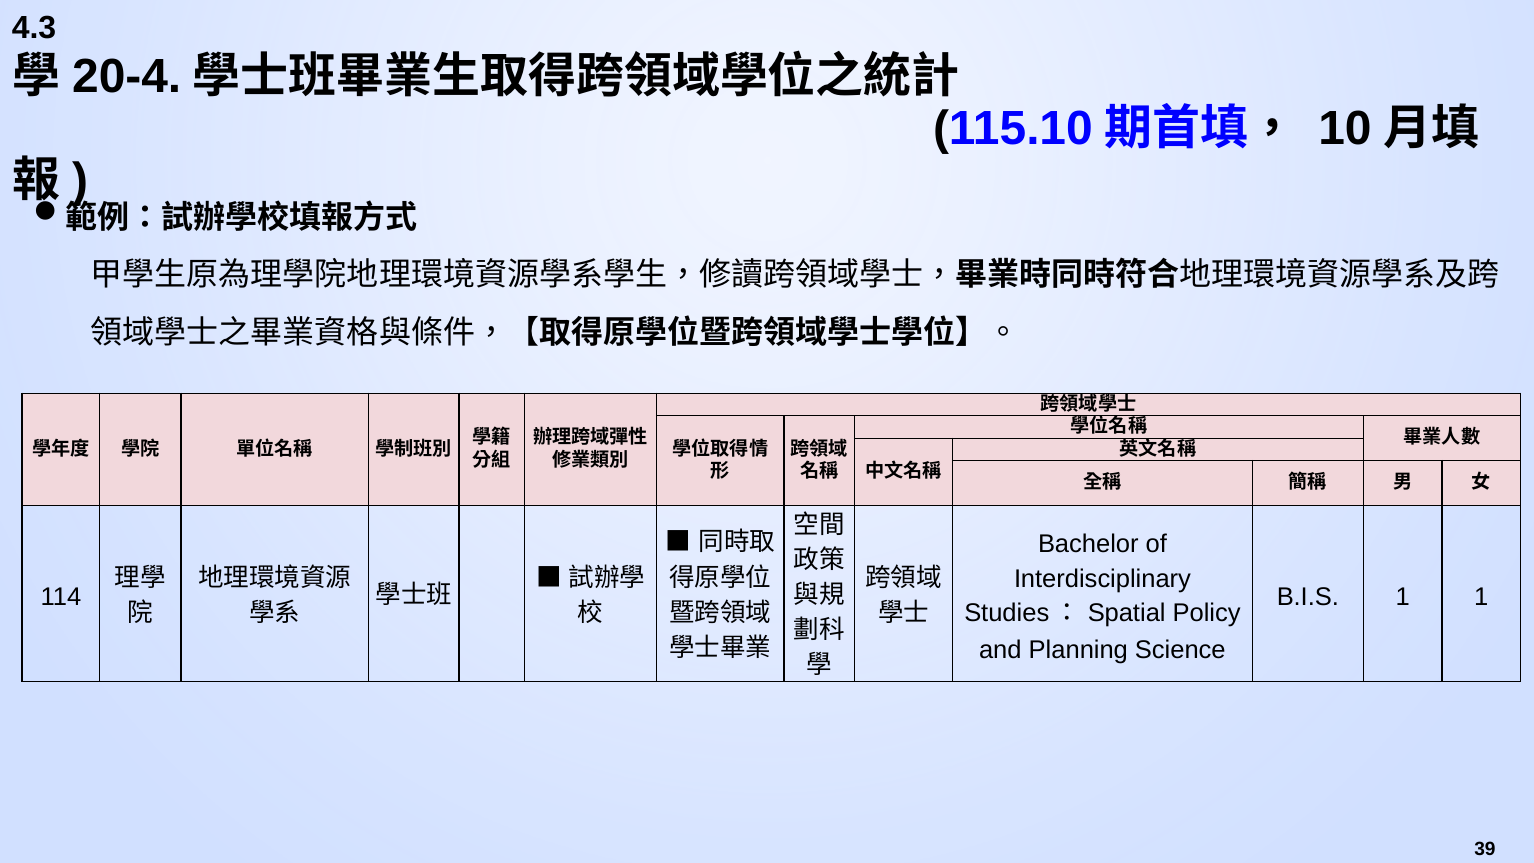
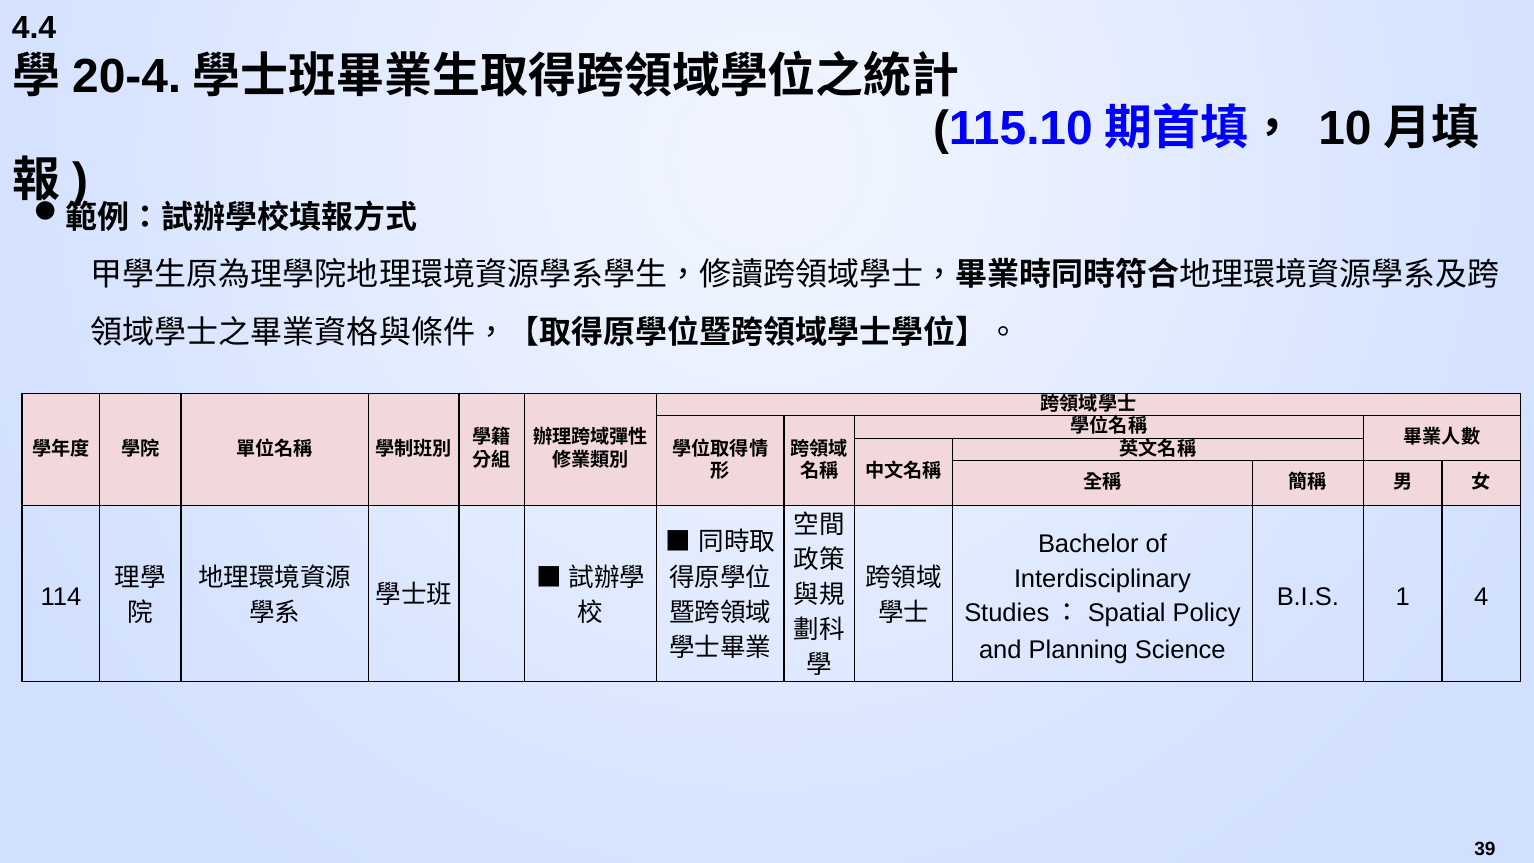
4.3: 4.3 -> 4.4 (34, 28)
1 1: 1 -> 4 (1481, 597)
